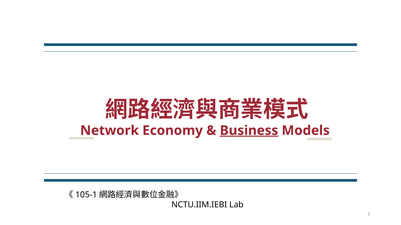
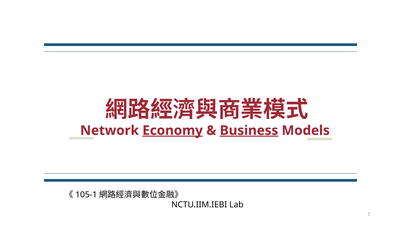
Economy underline: none -> present (173, 131)
